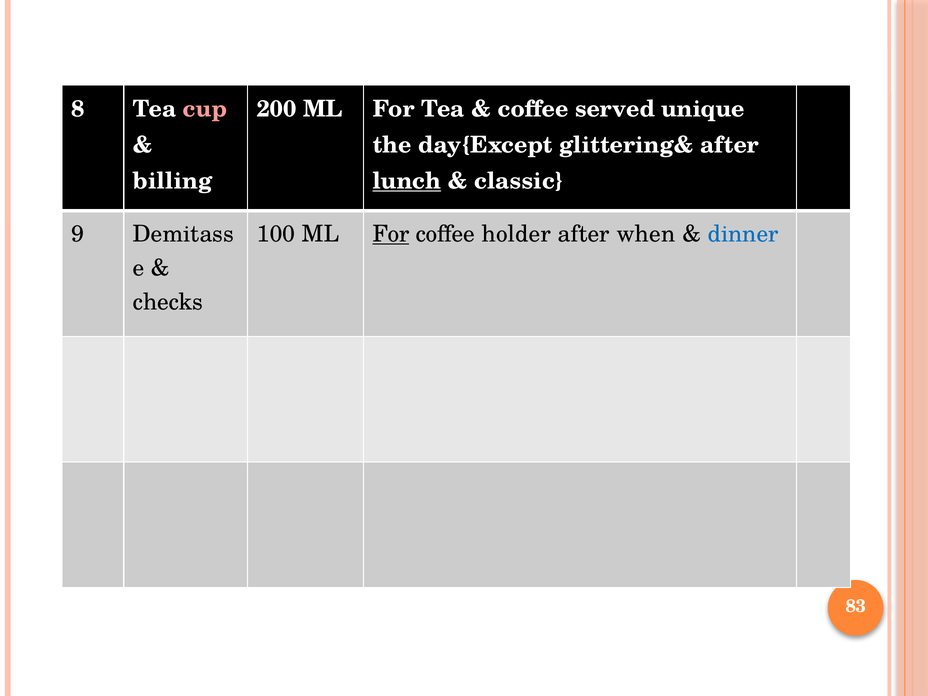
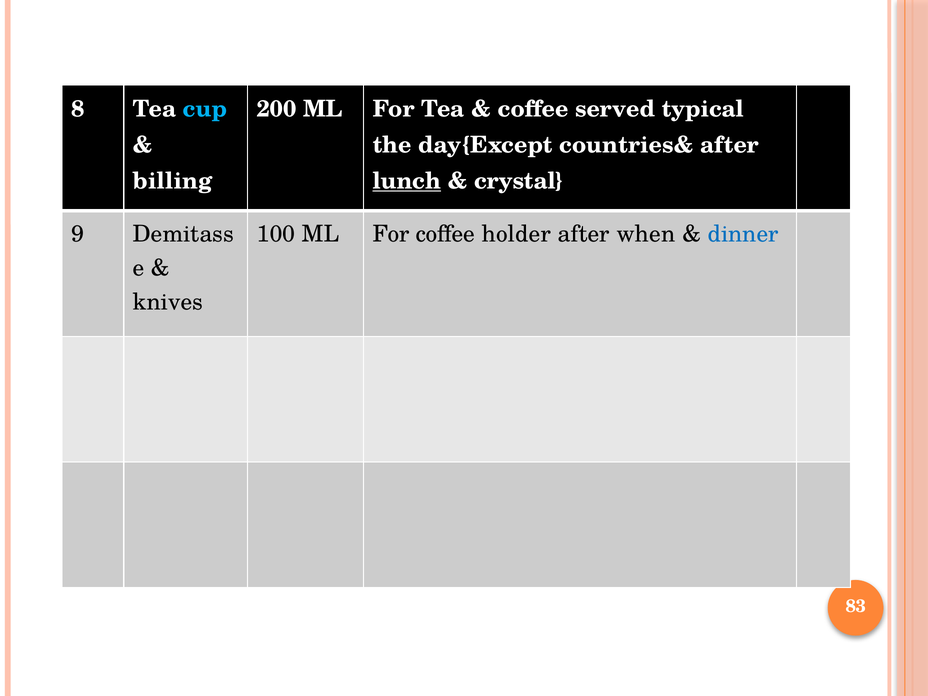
cup colour: pink -> light blue (205, 109)
unique: unique -> typical (703, 109)
glittering&: glittering& -> countries& (626, 145)
classic: classic -> crystal (519, 181)
For underline: present -> none (391, 234)
checks: checks -> knives (168, 302)
